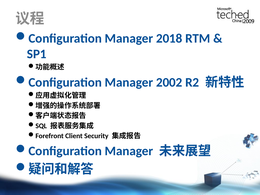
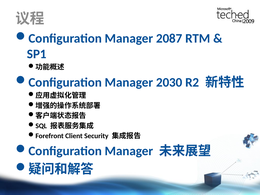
2018: 2018 -> 2087 (169, 38)
2002: 2002 -> 2030 (169, 82)
